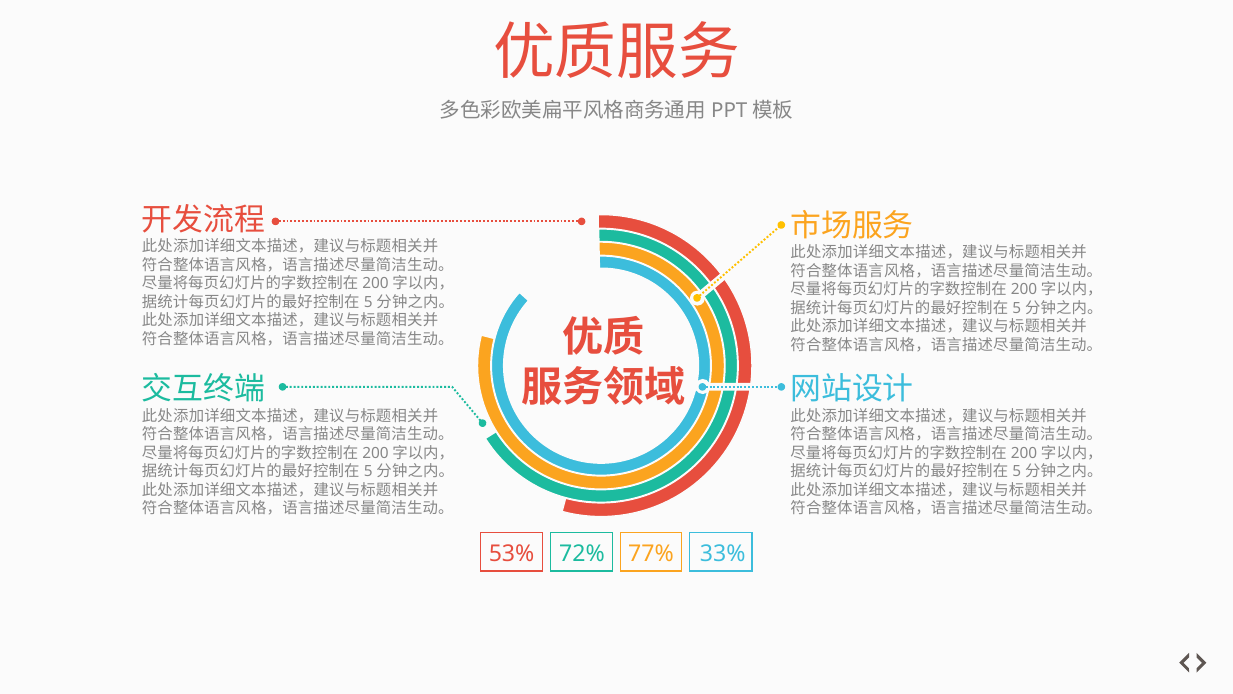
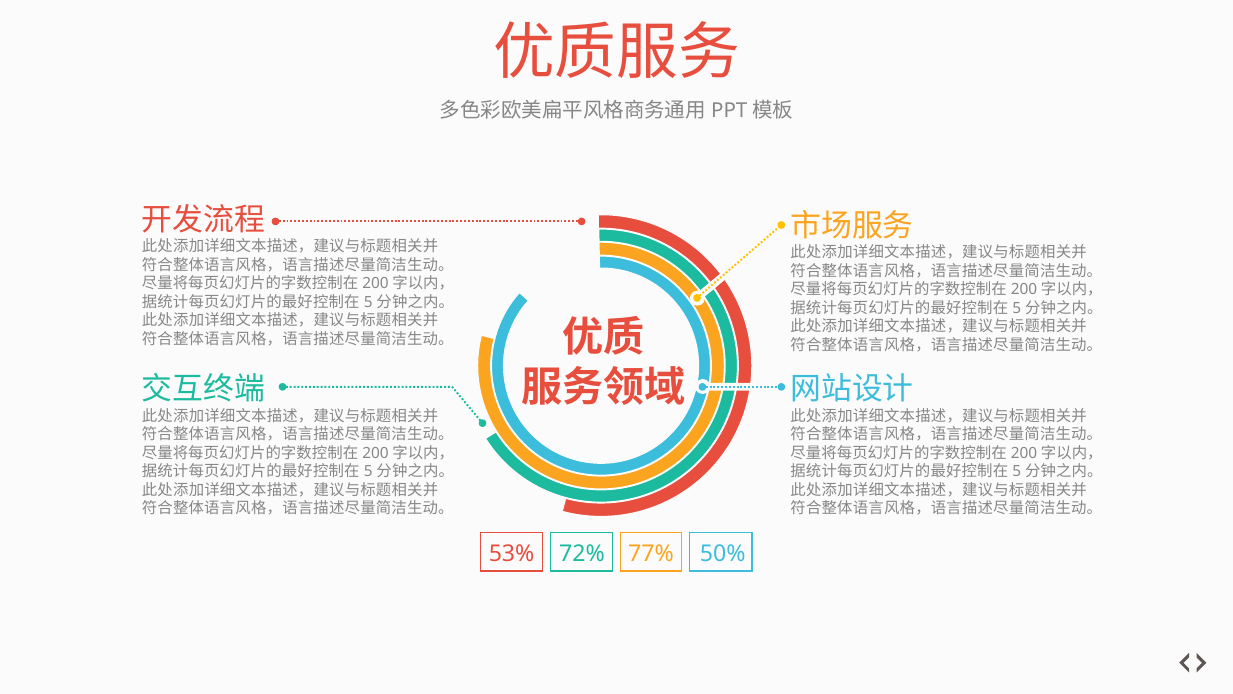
33%: 33% -> 50% (723, 553)
